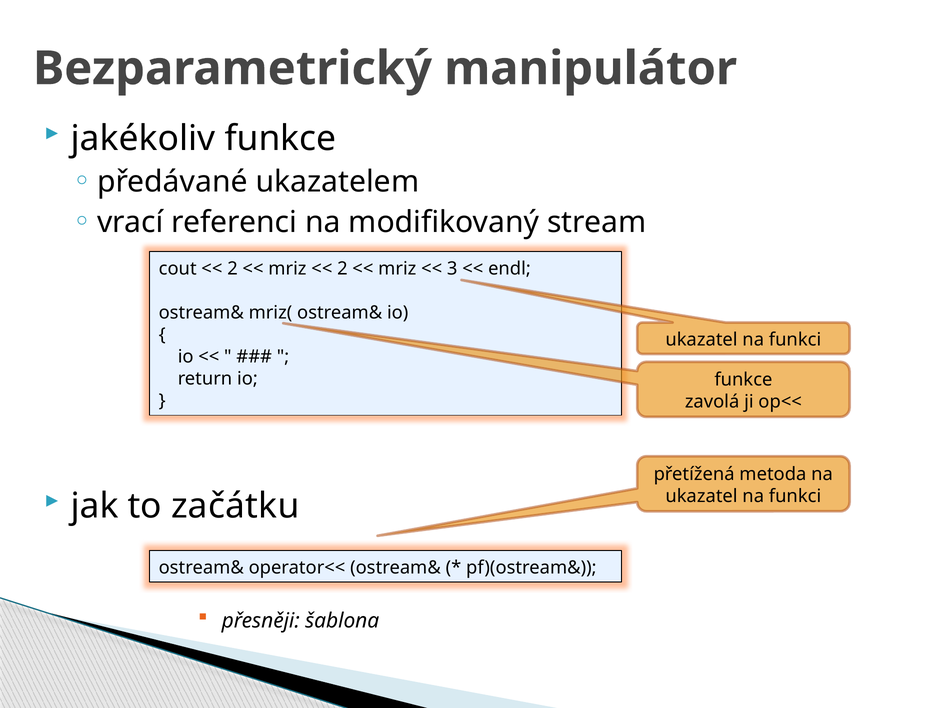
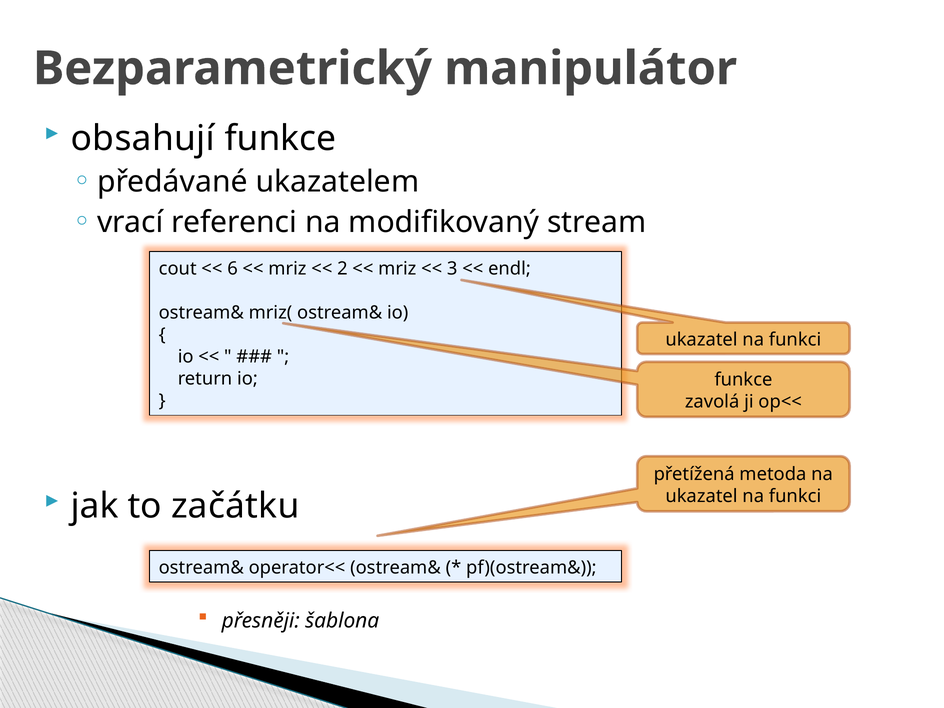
jakékoliv: jakékoliv -> obsahují (143, 138)
2: 2 -> 6 (233, 269)
